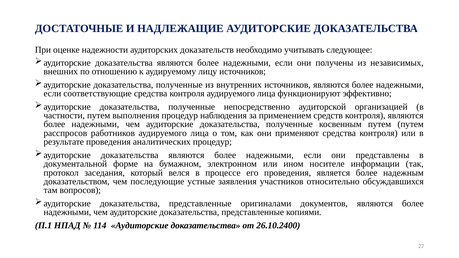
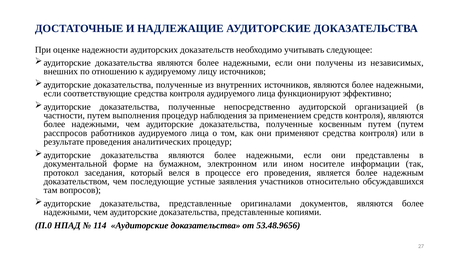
П.1: П.1 -> П.0 (43, 226)
26.10.2400: 26.10.2400 -> 53.48.9656 (278, 226)
